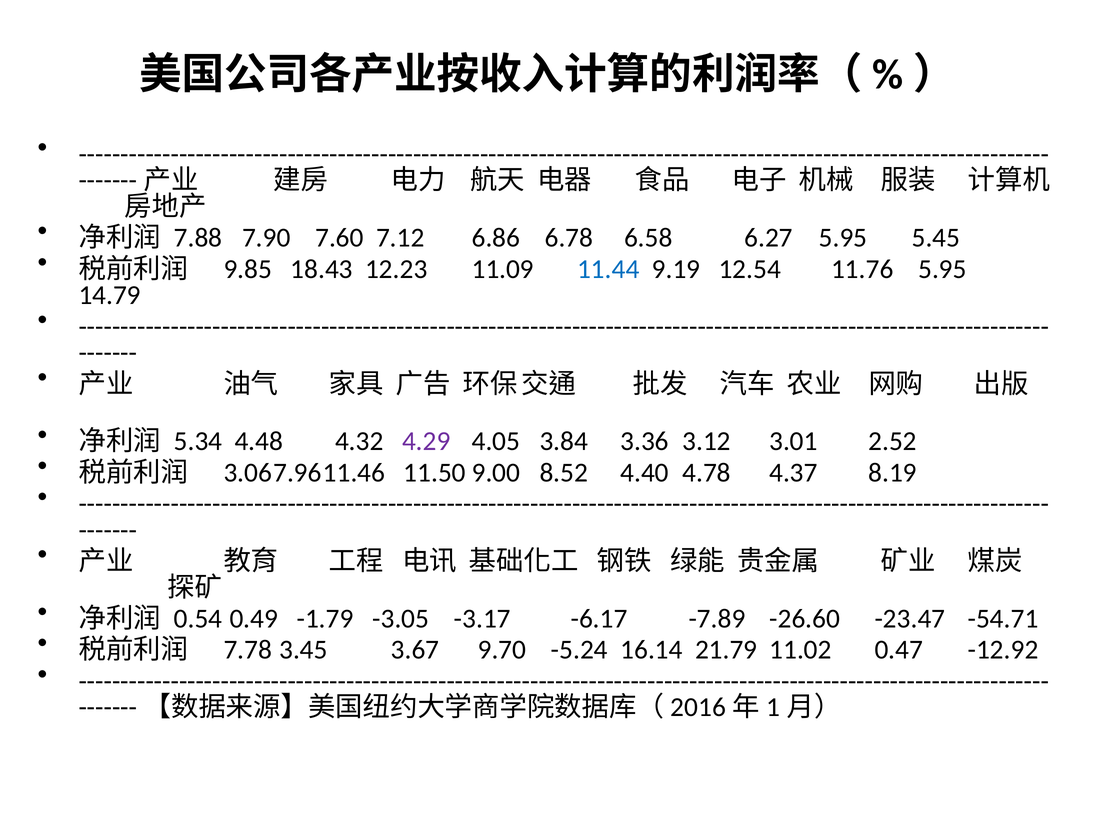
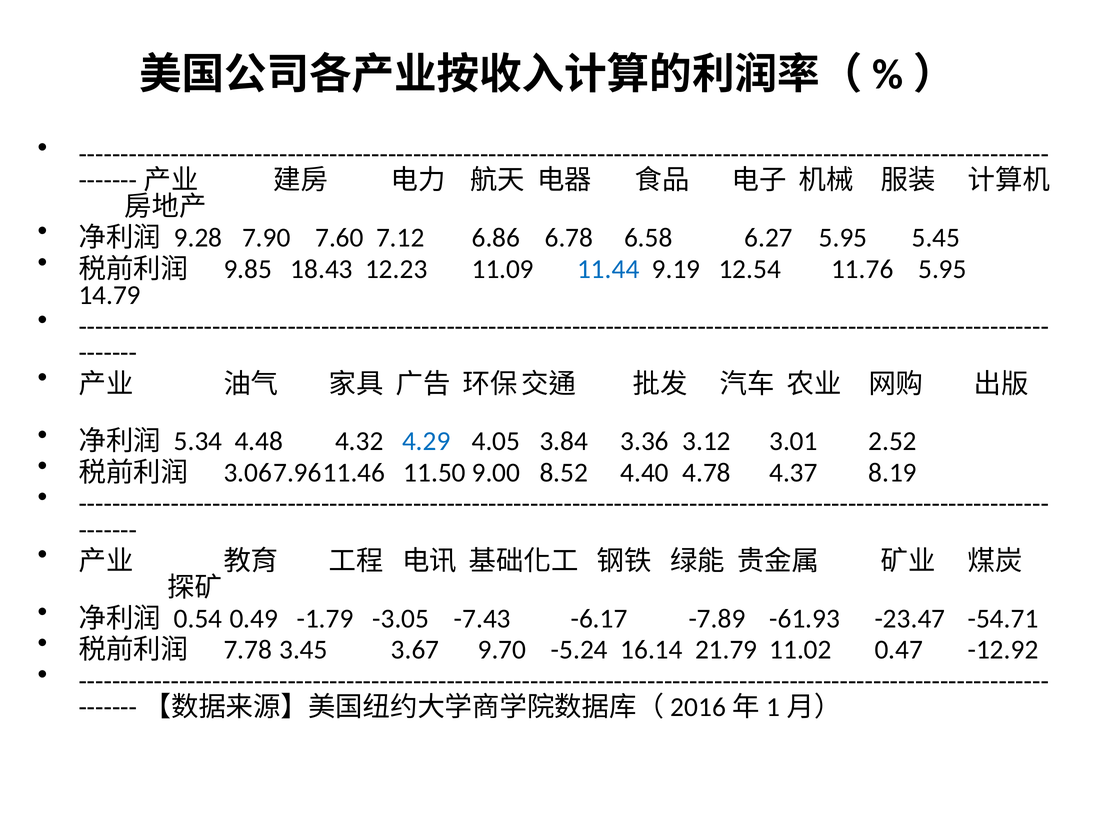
7.88: 7.88 -> 9.28 (198, 238)
4.29 colour: purple -> blue (426, 441)
-3.17: -3.17 -> -7.43 (482, 618)
-26.60: -26.60 -> -61.93 (805, 618)
